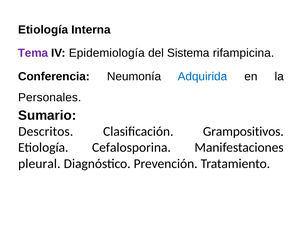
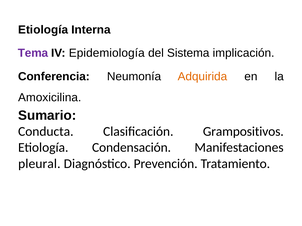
rifampicina: rifampicina -> implicación (244, 53)
Adquirida colour: blue -> orange (202, 77)
Personales: Personales -> Amoxicilina (50, 98)
Descritos: Descritos -> Conducta (46, 132)
Cefalosporina: Cefalosporina -> Condensación (132, 148)
